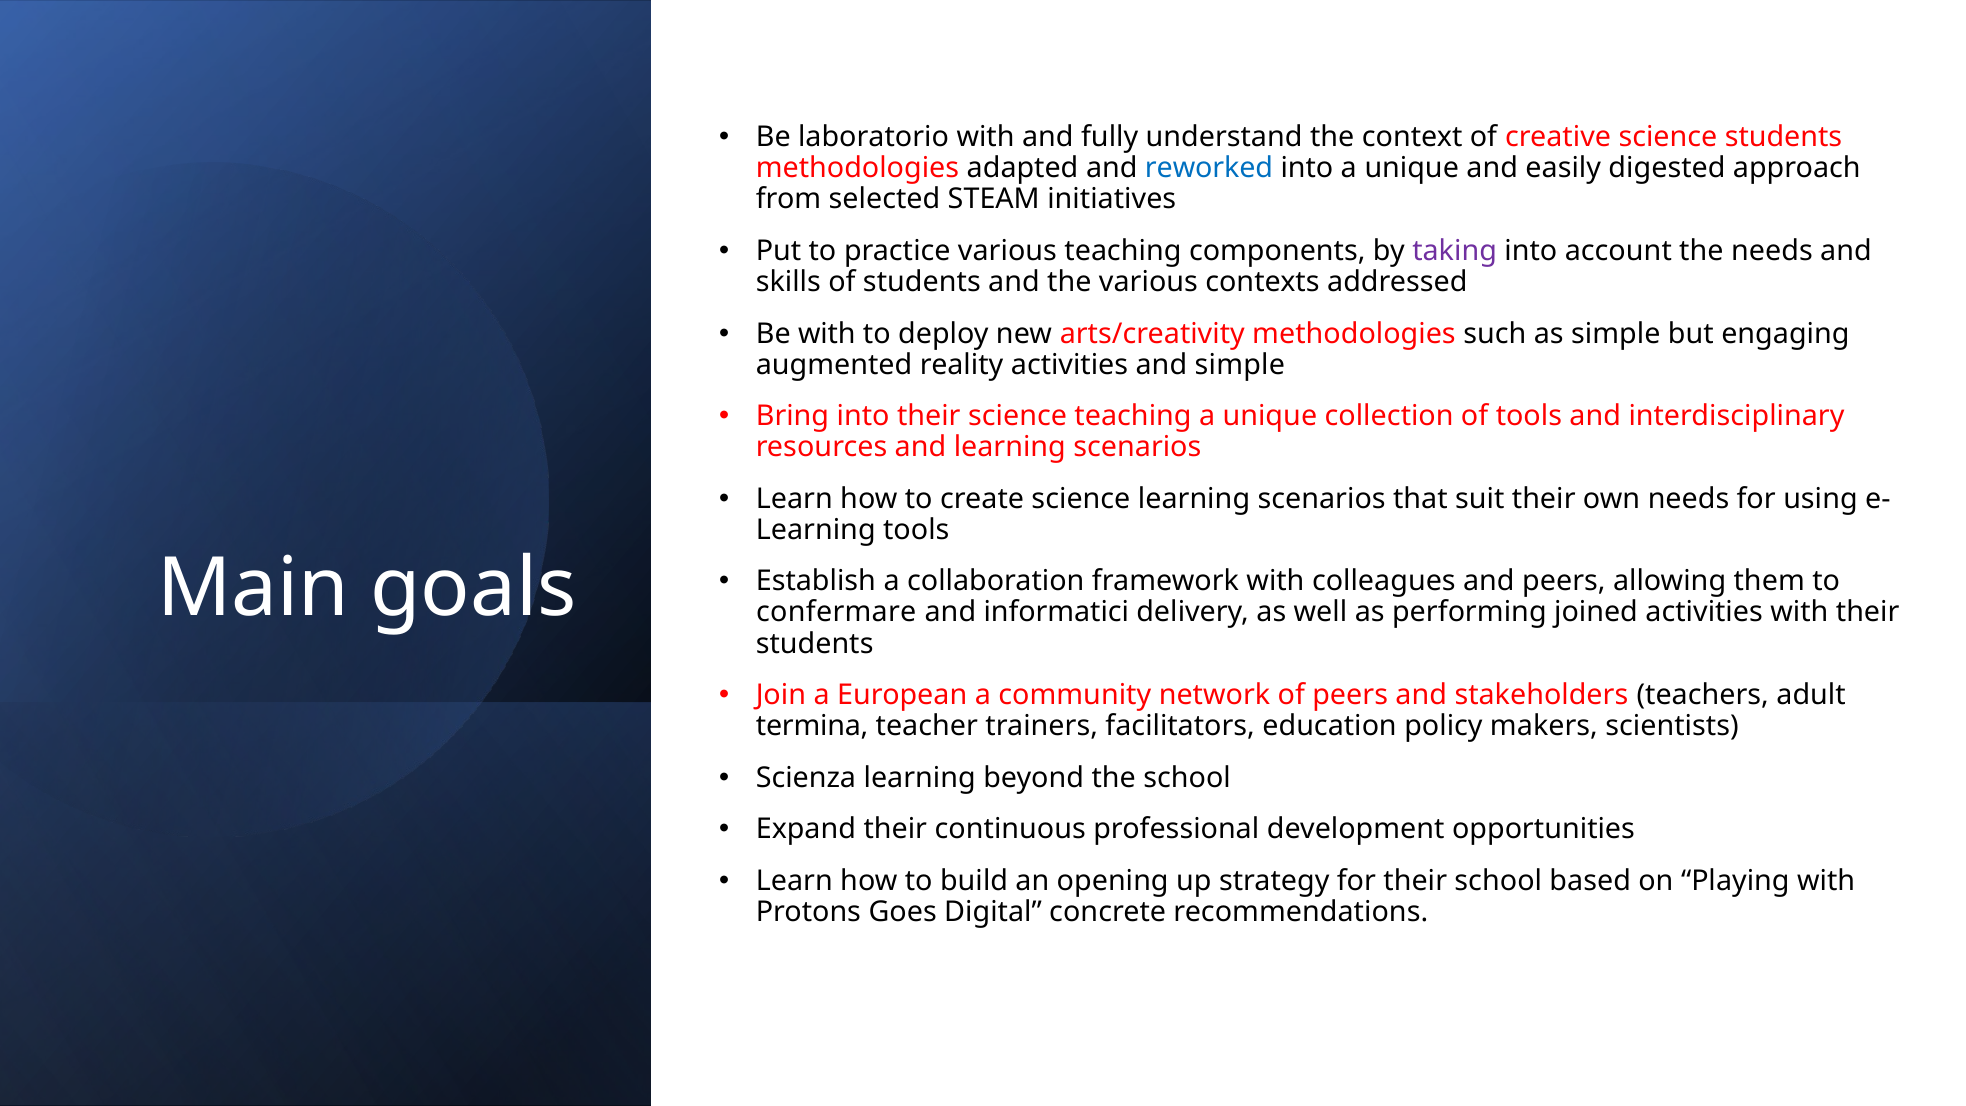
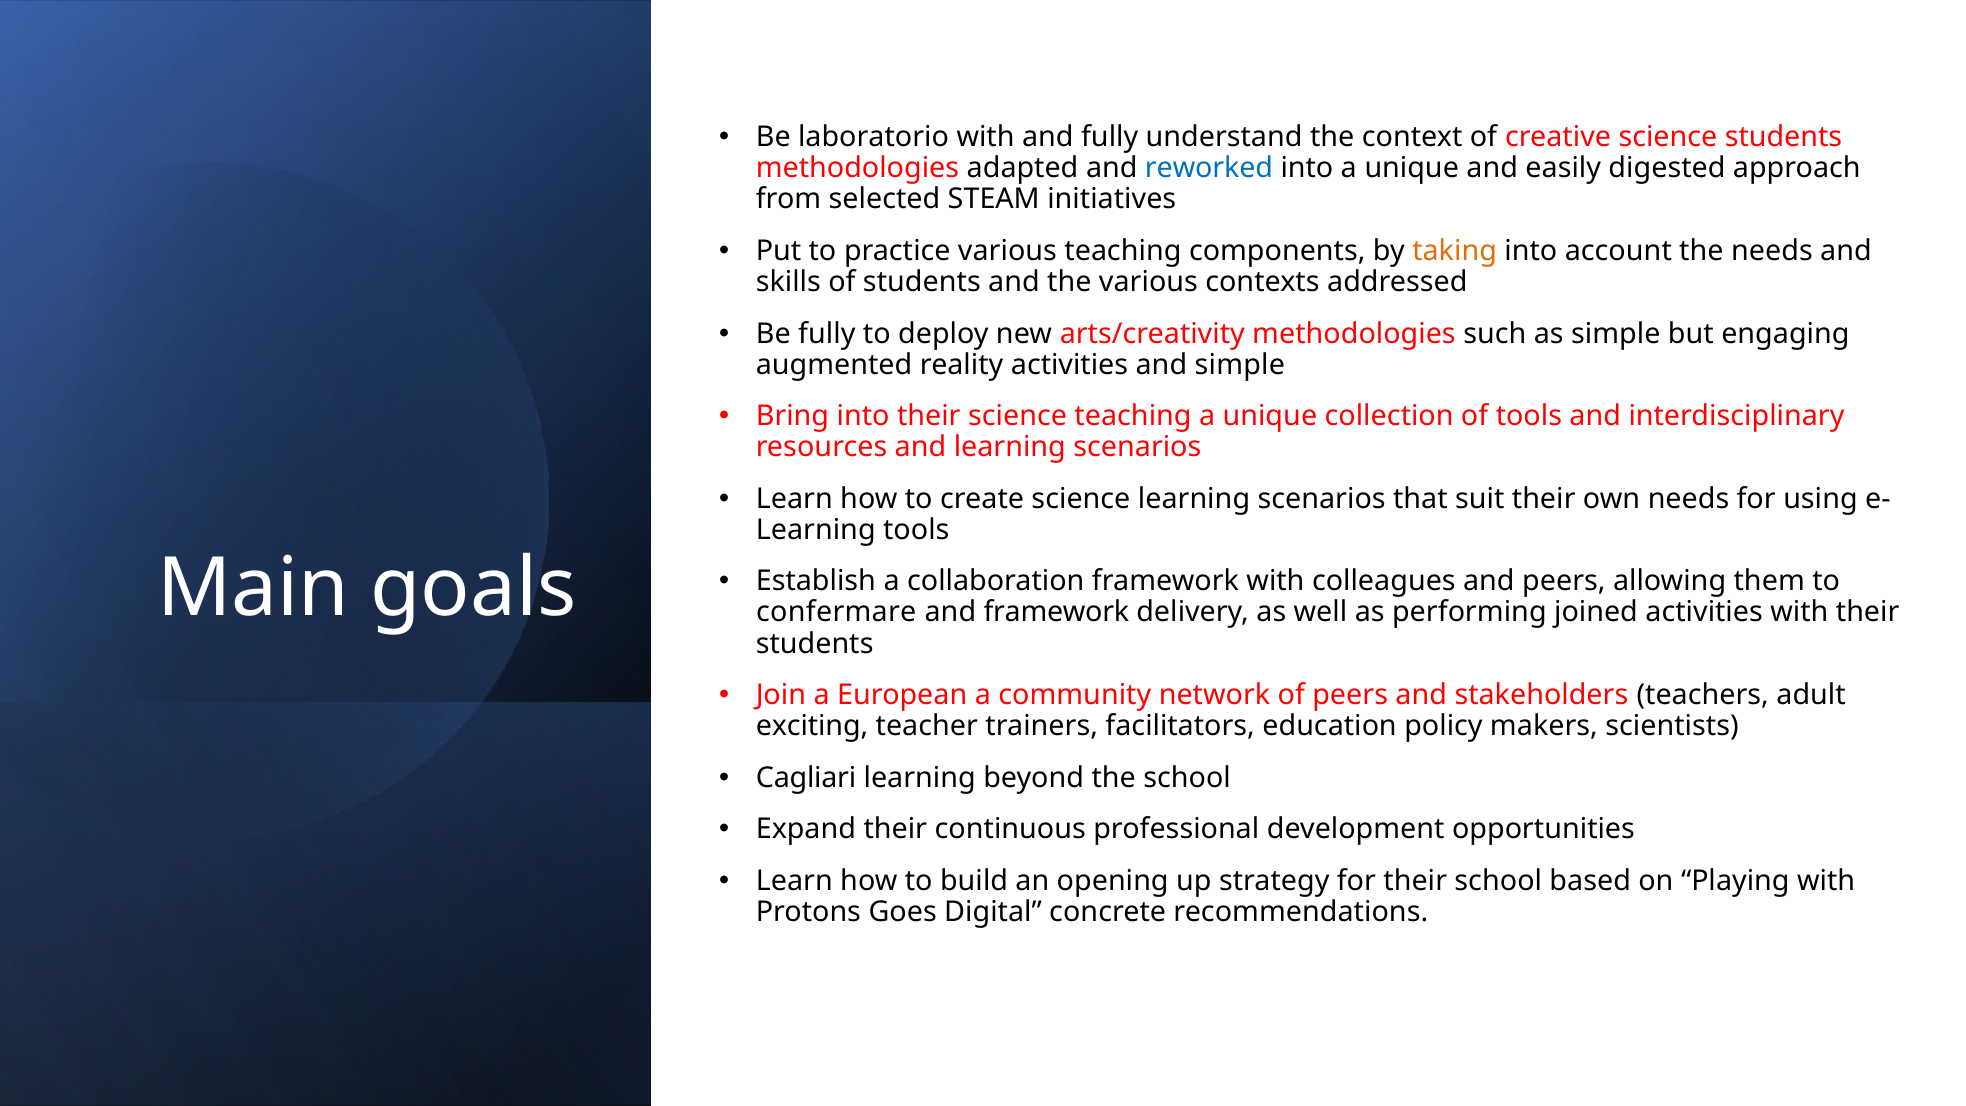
taking colour: purple -> orange (1455, 251)
Be with: with -> fully (827, 334)
and informatici: informatici -> framework (1056, 612)
termina: termina -> exciting (812, 726)
Scienza: Scienza -> Cagliari (806, 778)
